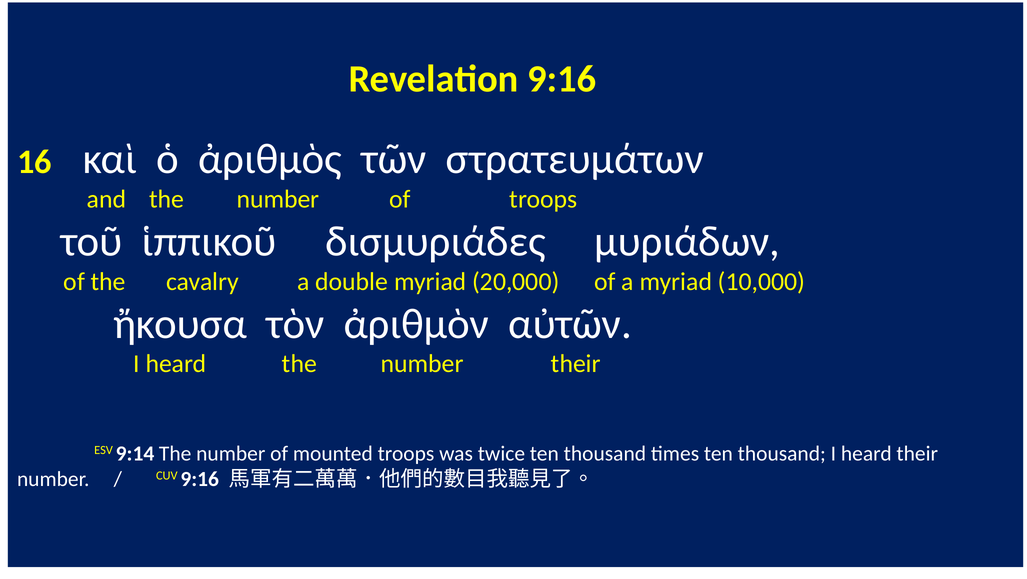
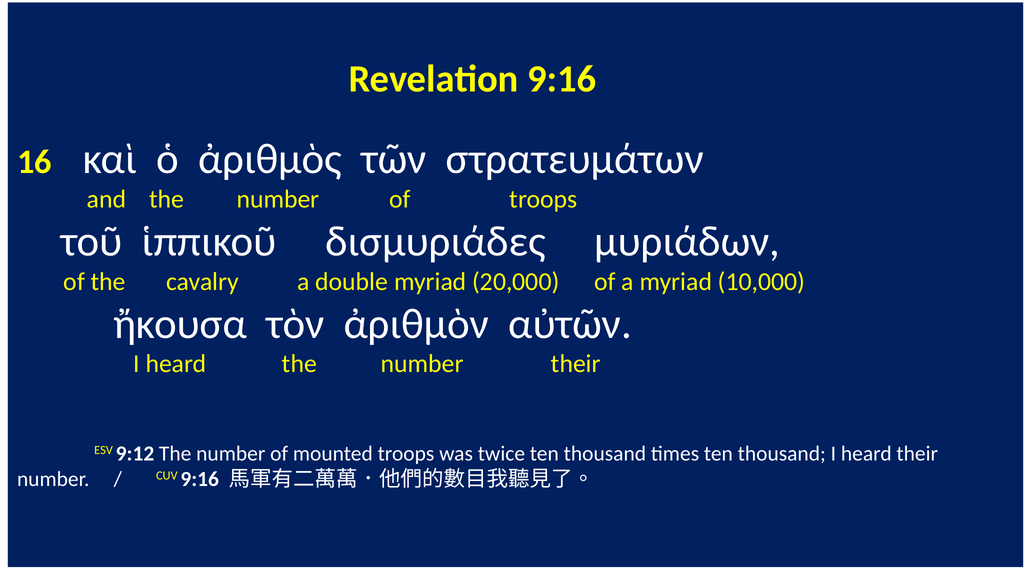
9:14: 9:14 -> 9:12 (135, 454)
